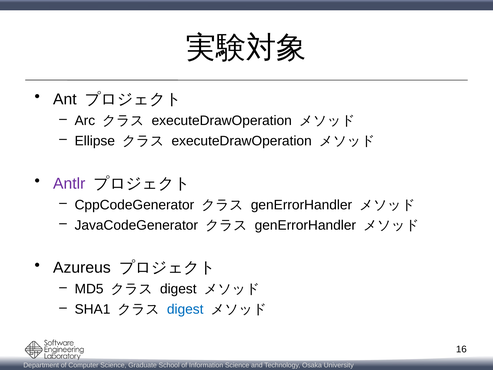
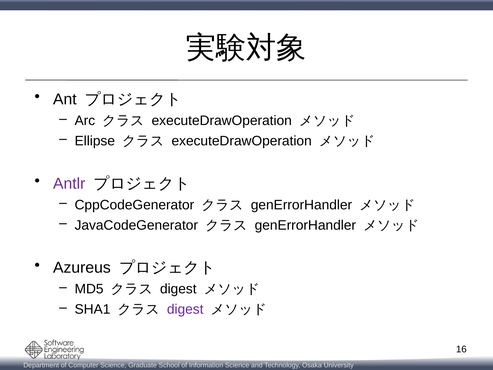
digest colour: blue -> purple (185, 309)
